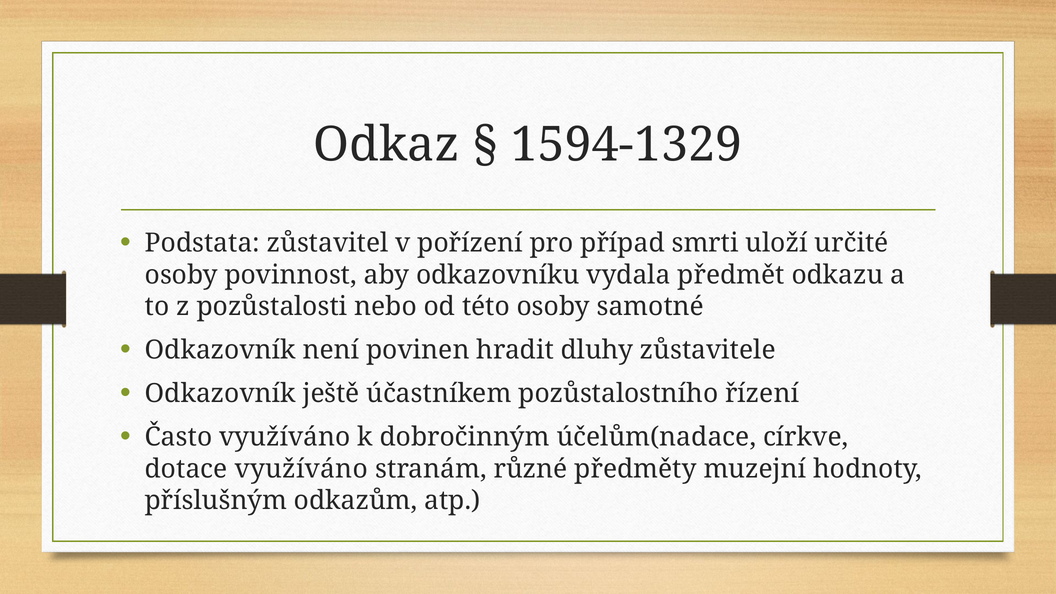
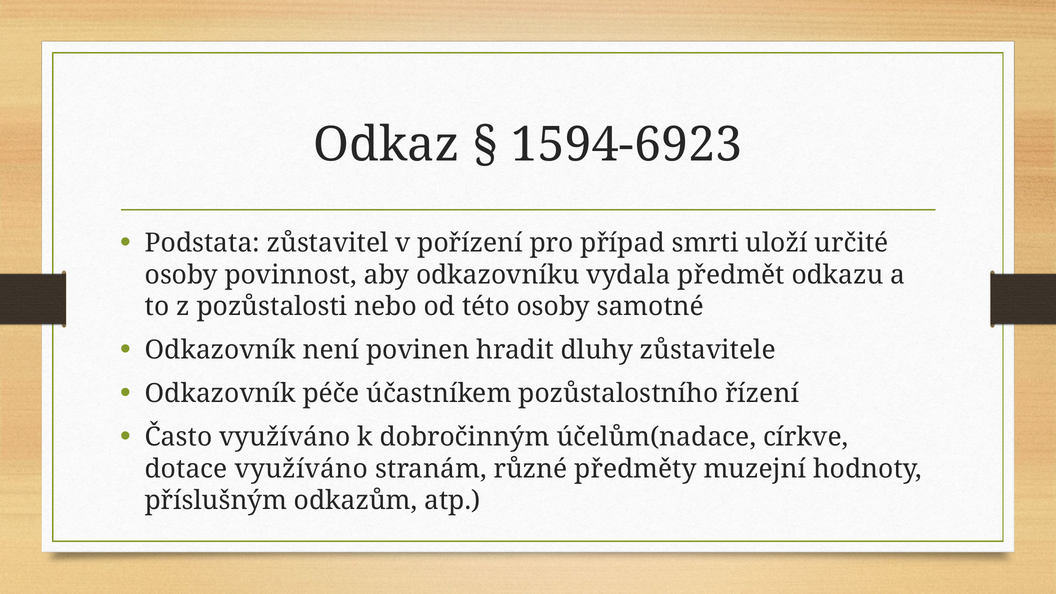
1594-1329: 1594-1329 -> 1594-6923 (626, 145)
ještě: ještě -> péče (331, 394)
